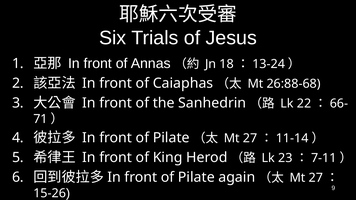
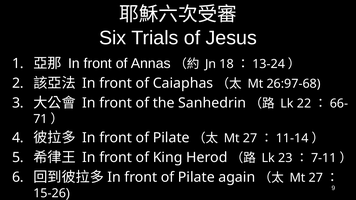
26:88-68: 26:88-68 -> 26:97-68 (294, 84)
